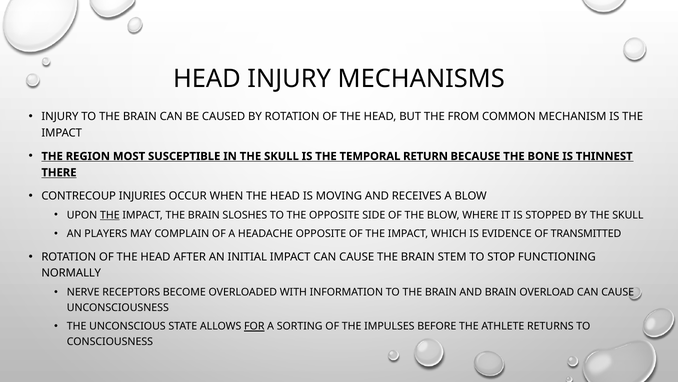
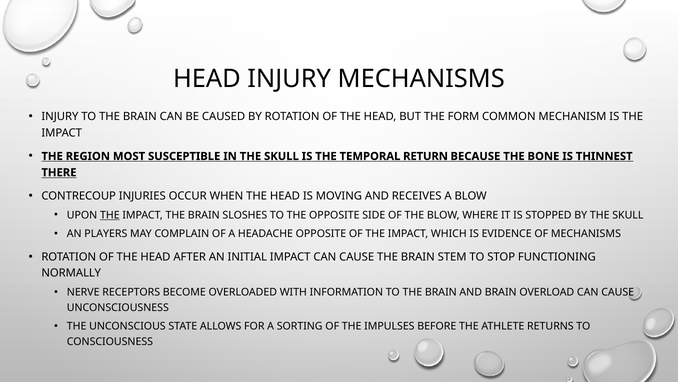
FROM: FROM -> FORM (464, 116)
OF TRANSMITTED: TRANSMITTED -> MECHANISMS (586, 234)
FOR underline: present -> none (254, 326)
